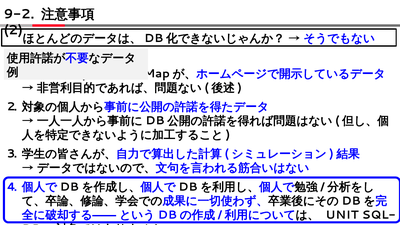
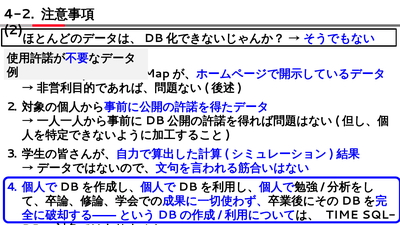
9-2: 9-2 -> 4-2 (19, 14)
UNIT: UNIT -> TIME (342, 215)
